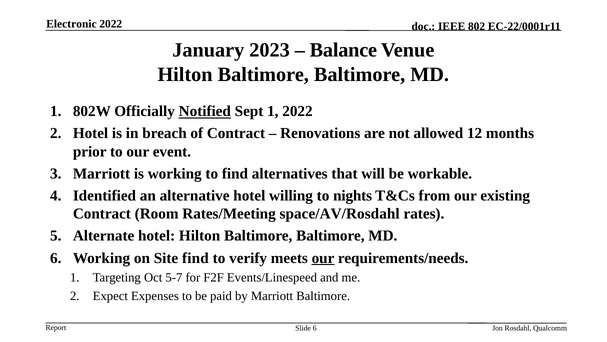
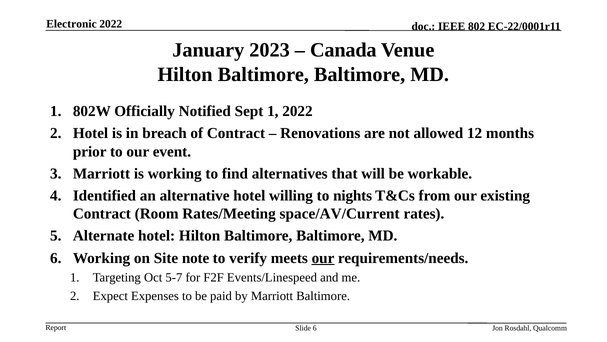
Balance: Balance -> Canada (343, 50)
Notified underline: present -> none (205, 111)
space/AV/Rosdahl: space/AV/Rosdahl -> space/AV/Current (340, 214)
Site find: find -> note (196, 258)
